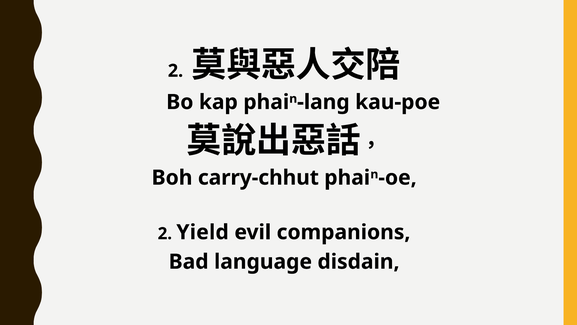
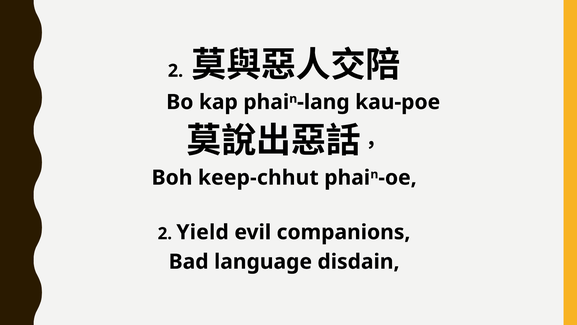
carry-chhut: carry-chhut -> keep-chhut (258, 177)
